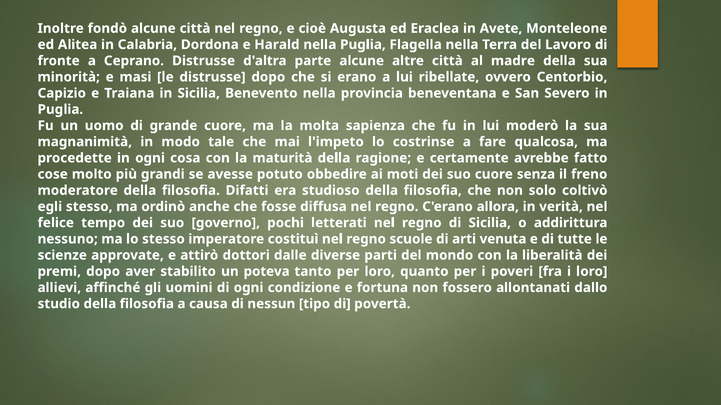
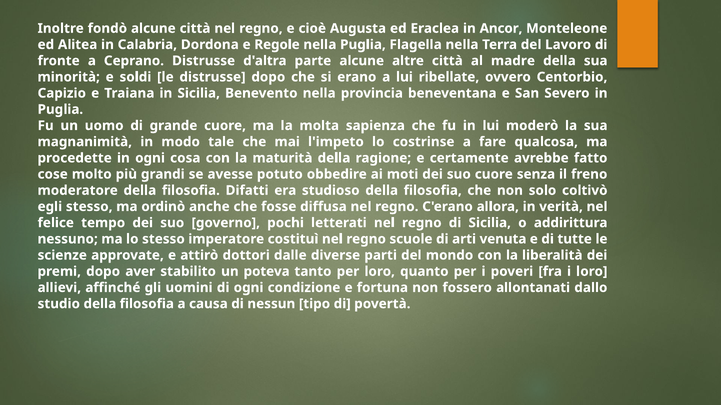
Avete: Avete -> Ancor (501, 28)
Harald: Harald -> Regole (277, 45)
masi: masi -> soldi (135, 77)
